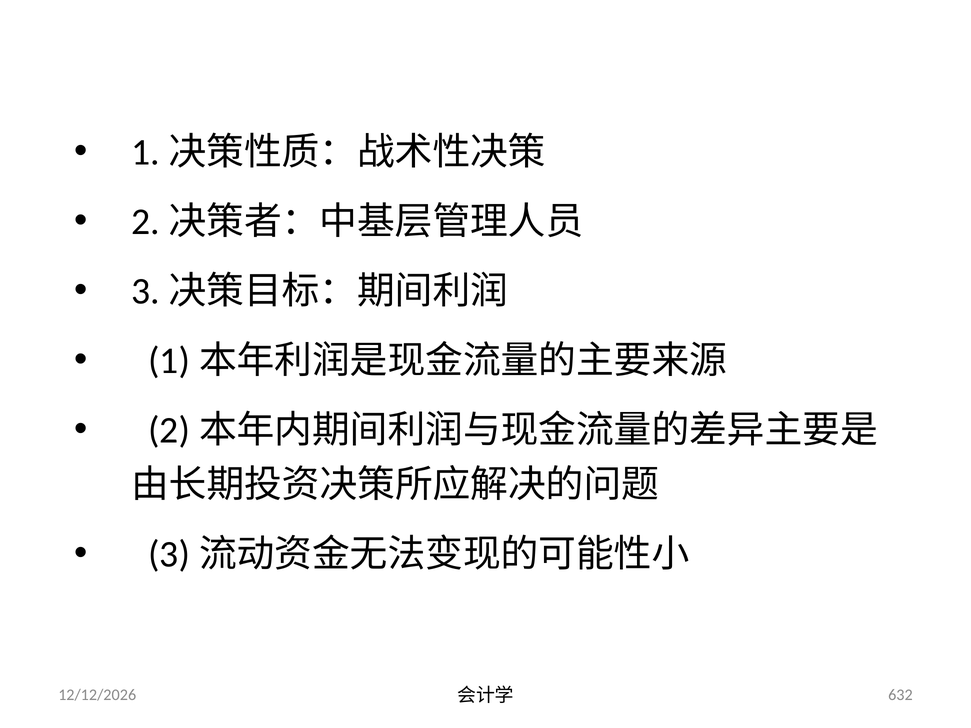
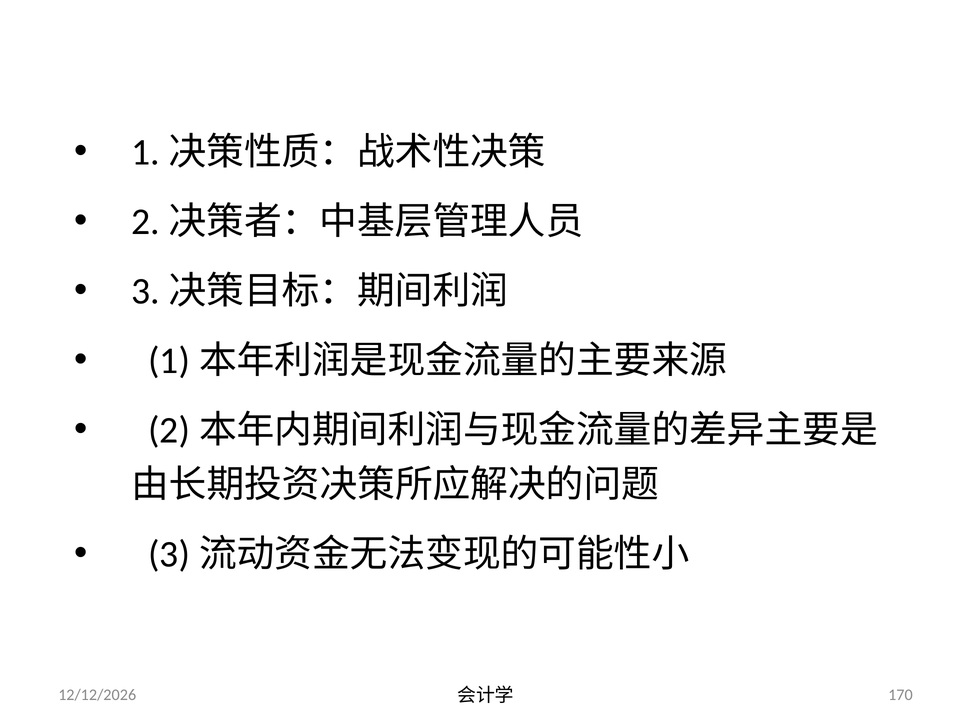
632: 632 -> 170 (900, 695)
